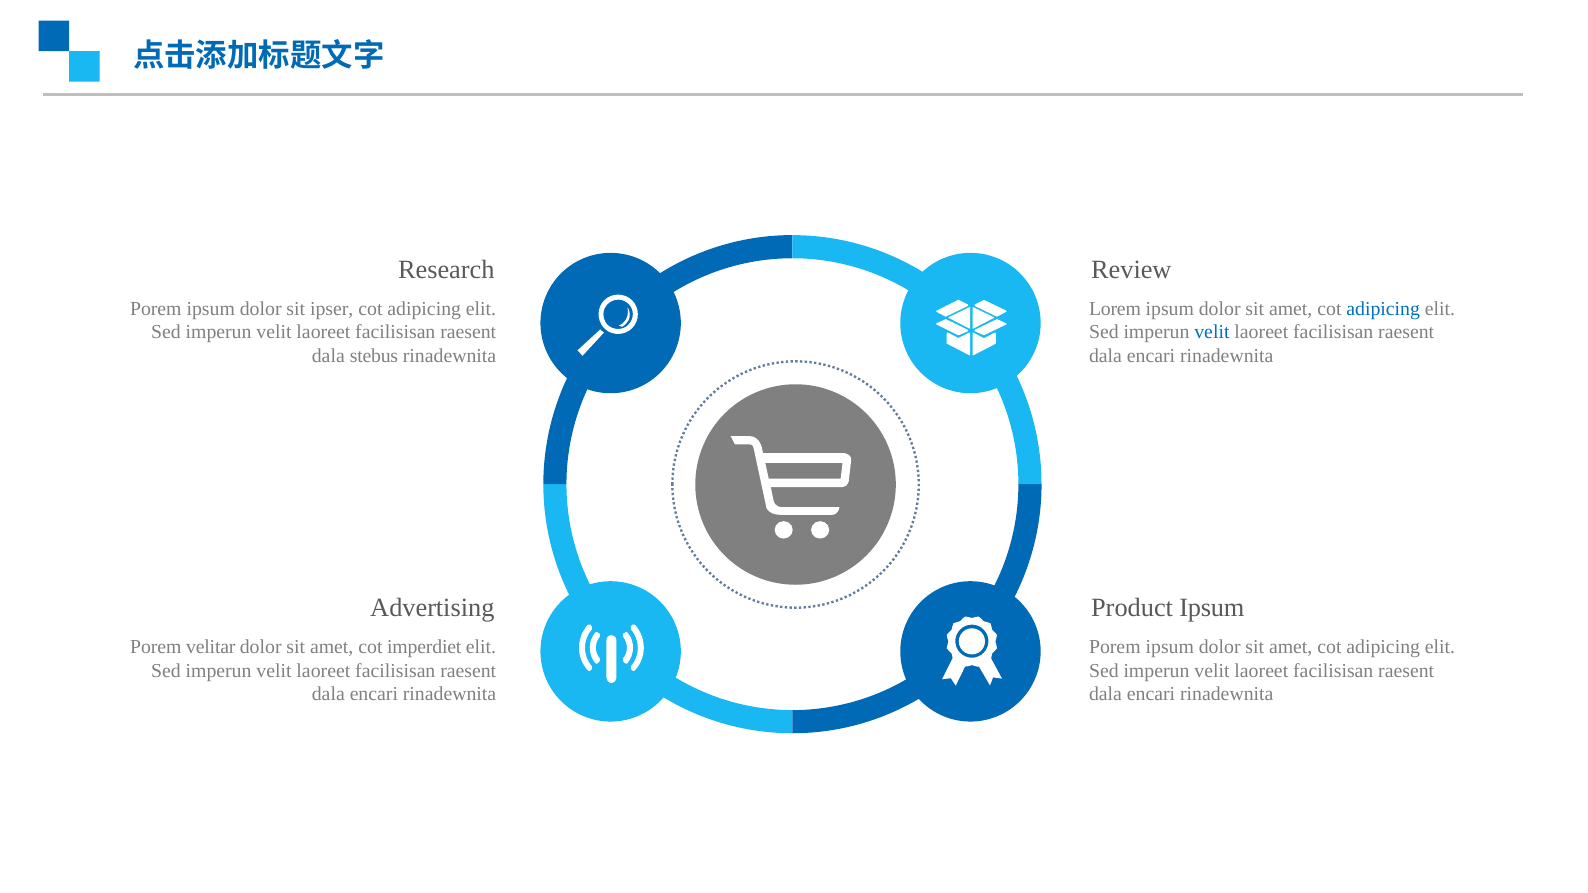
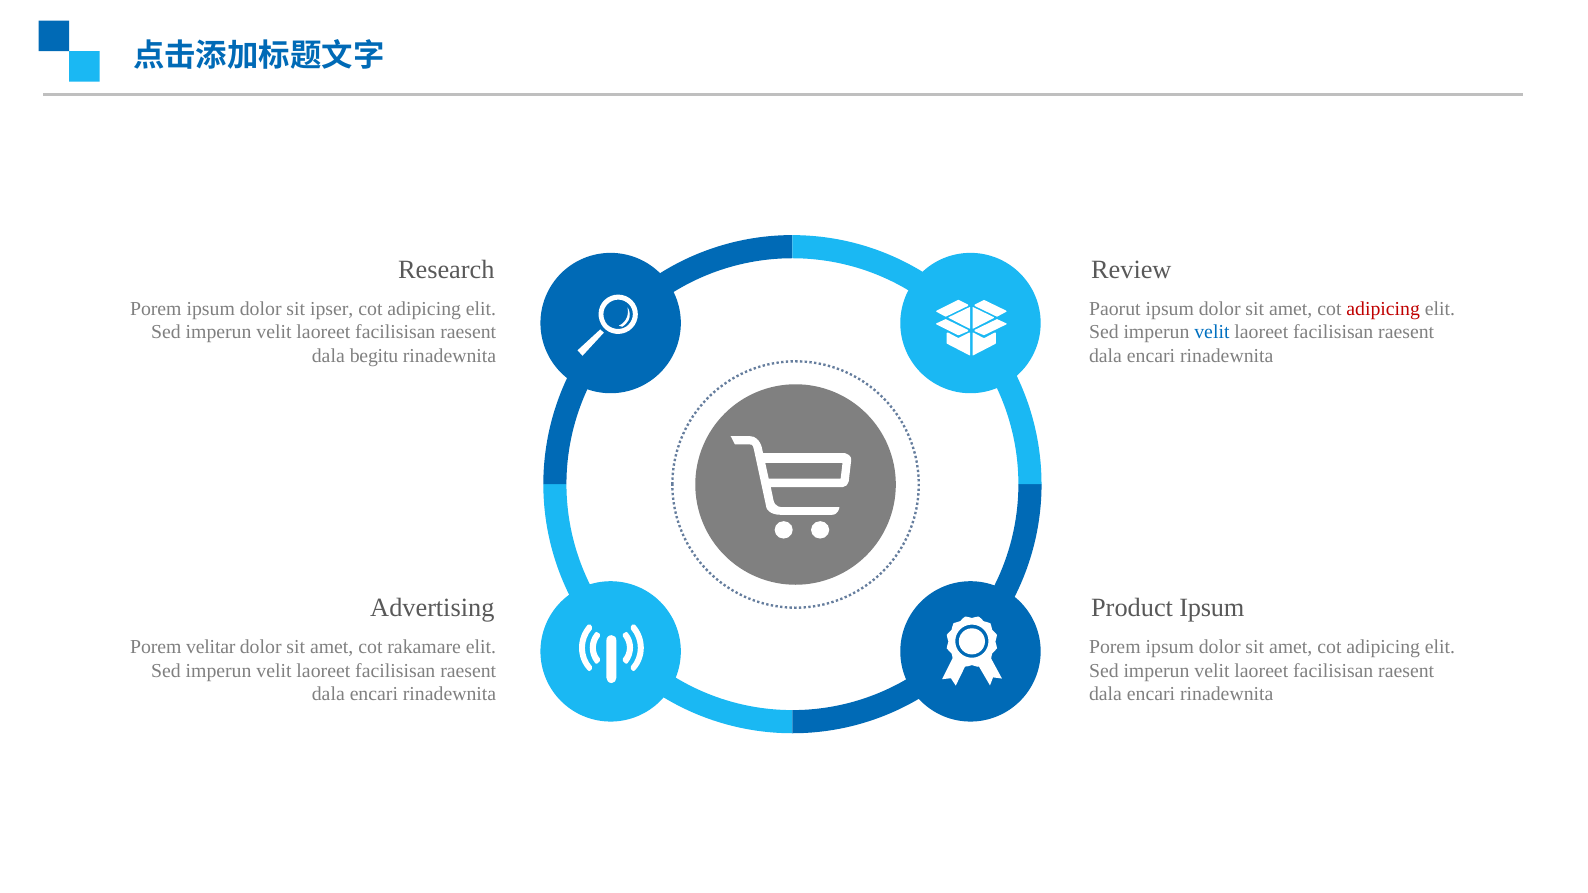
Lorem: Lorem -> Paorut (1115, 309)
adipicing colour: blue -> red (1383, 309)
stebus: stebus -> begitu (374, 356)
imperdiet: imperdiet -> rakamare (424, 647)
